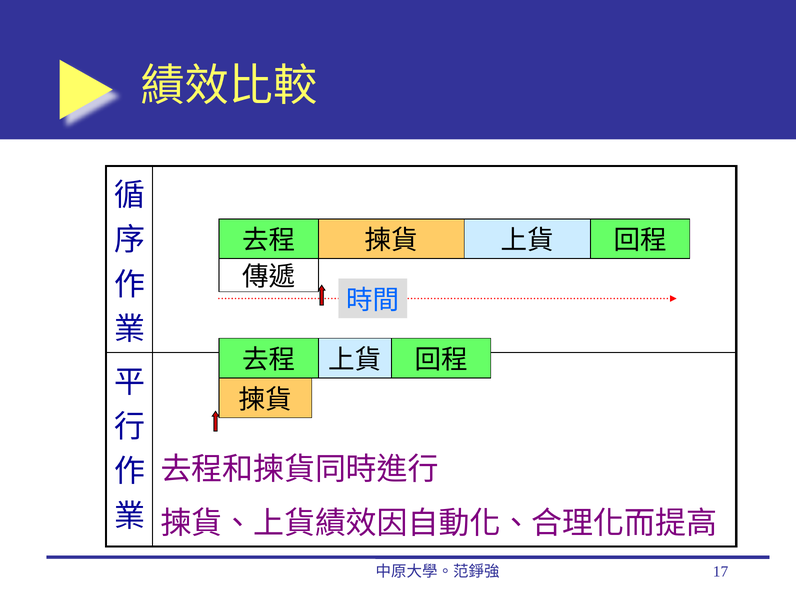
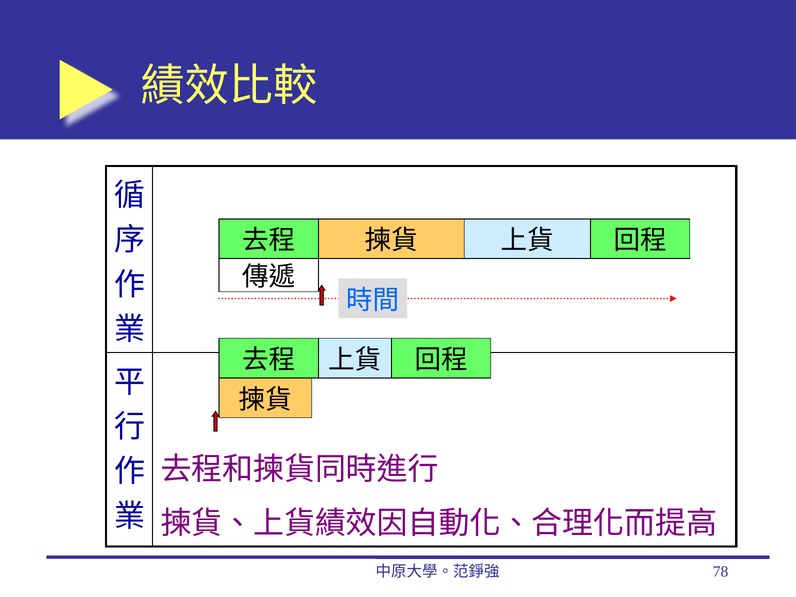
17: 17 -> 78 (721, 572)
